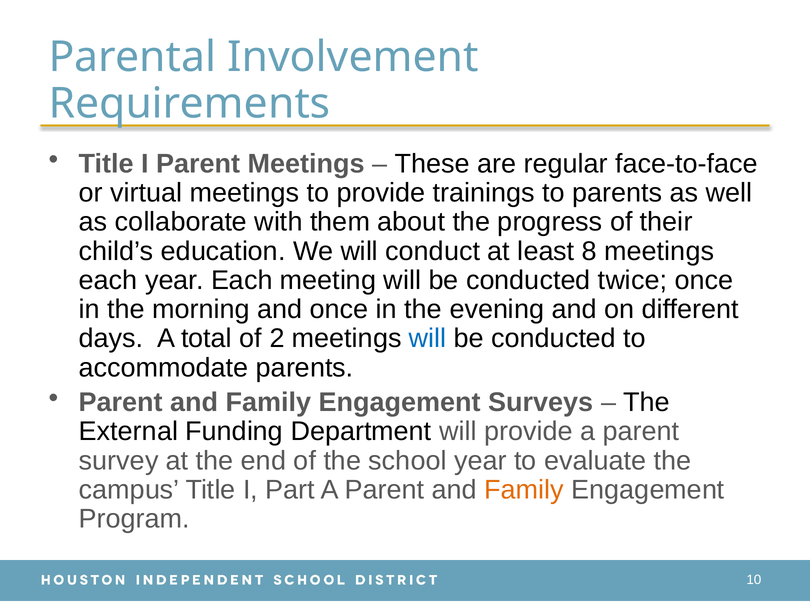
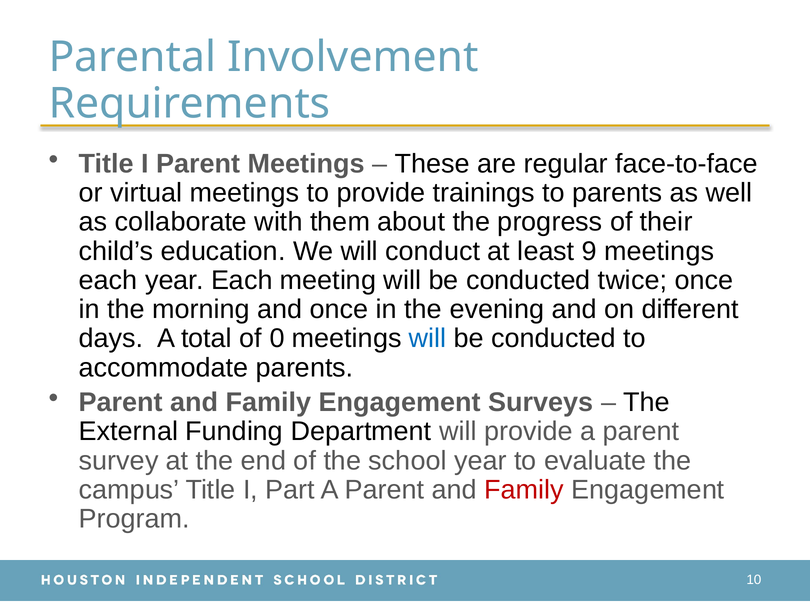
8: 8 -> 9 (589, 251)
2: 2 -> 0 (277, 339)
Family colour: orange -> red (524, 490)
